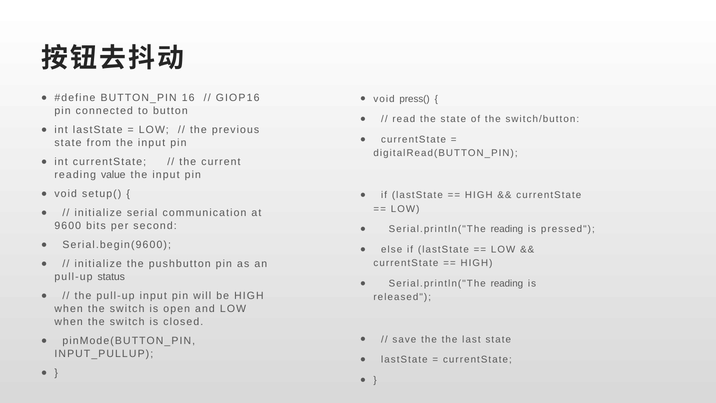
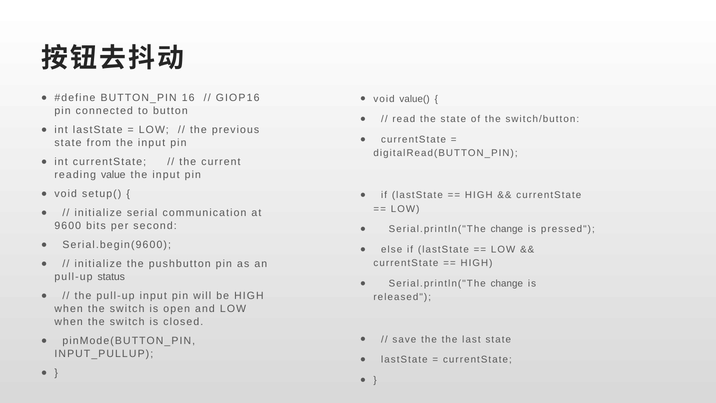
press(: press( -> value( (415, 99)
reading: reading -> change (507, 229)
reading: reading -> change (507, 283)
